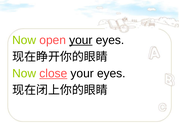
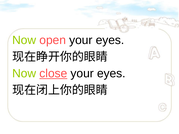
your underline: present -> none (81, 40)
